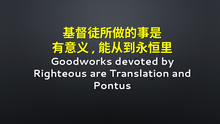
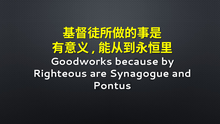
devoted: devoted -> because (137, 61)
Translation: Translation -> Synagogue (139, 74)
